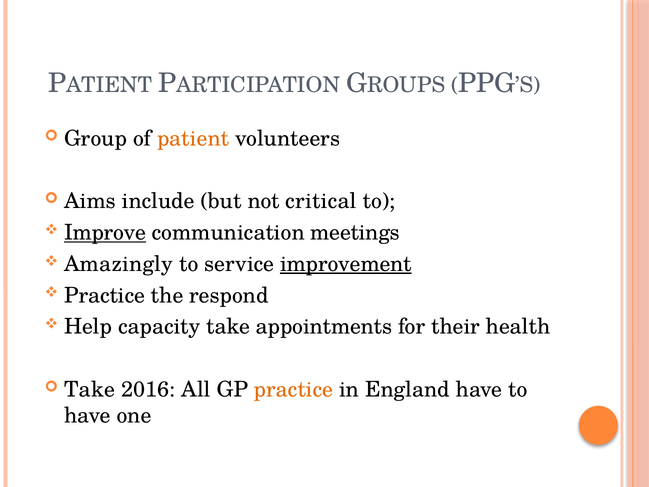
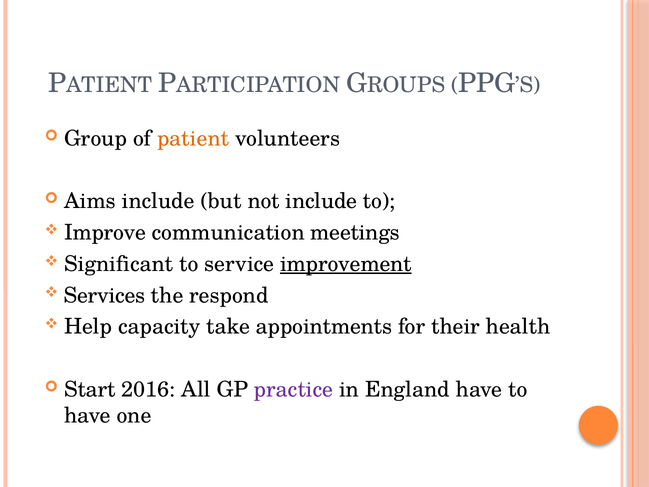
not critical: critical -> include (321, 201)
Improve underline: present -> none (105, 233)
Amazingly: Amazingly -> Significant (119, 264)
Practice: Practice -> Services (105, 295)
Take: Take -> Start (90, 389)
practice colour: orange -> purple (294, 389)
